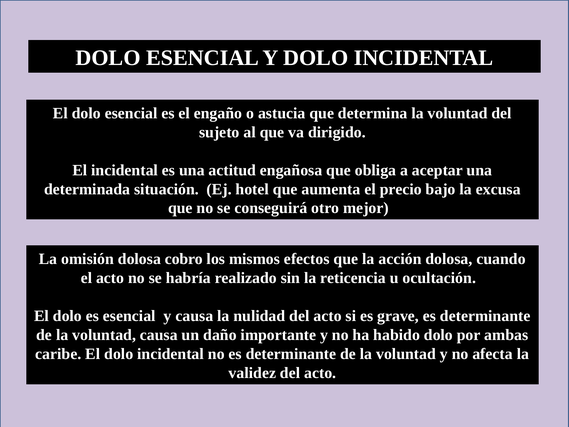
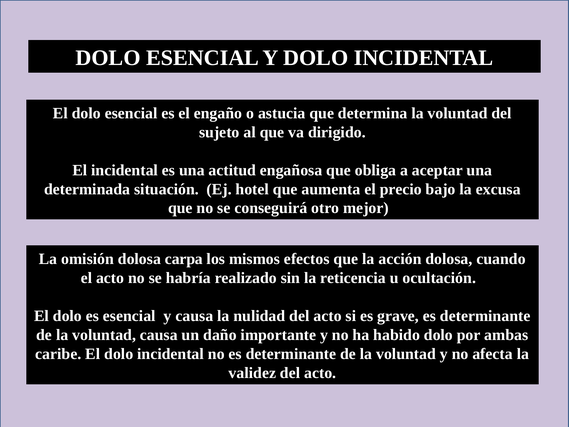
cobro: cobro -> carpa (184, 259)
